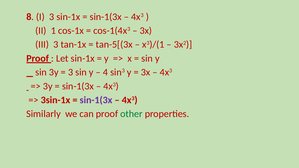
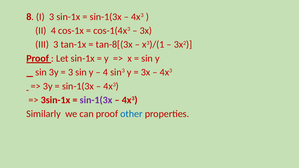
II 1: 1 -> 4 (53, 31)
tan-5[(3x: tan-5[(3x -> tan-8[(3x (114, 45)
other colour: green -> blue (131, 114)
